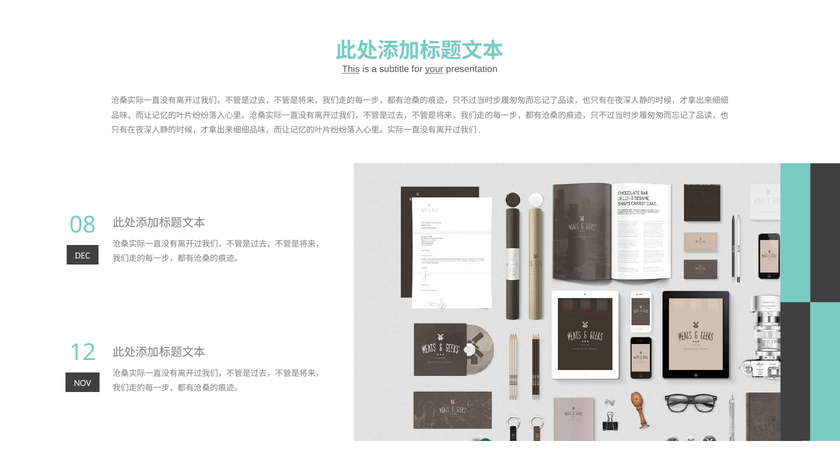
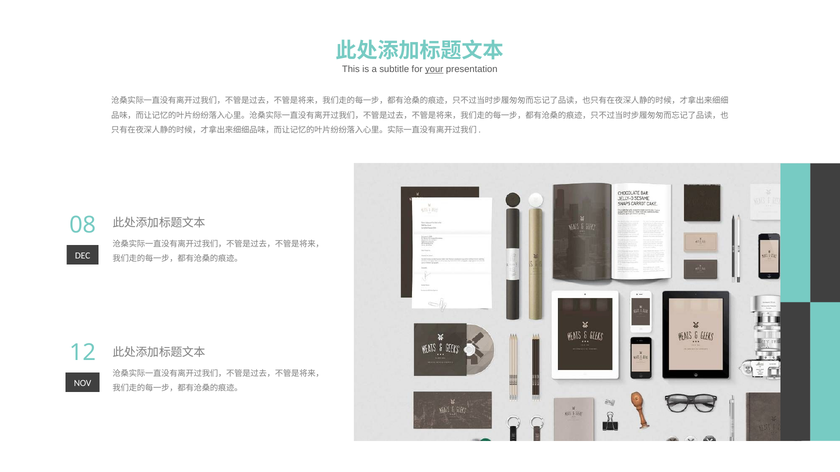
This underline: present -> none (351, 69)
